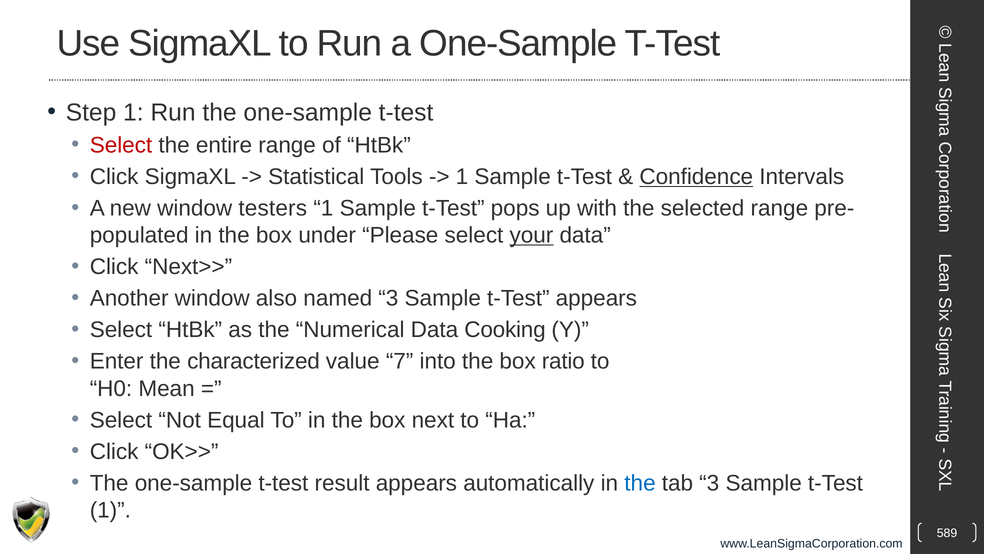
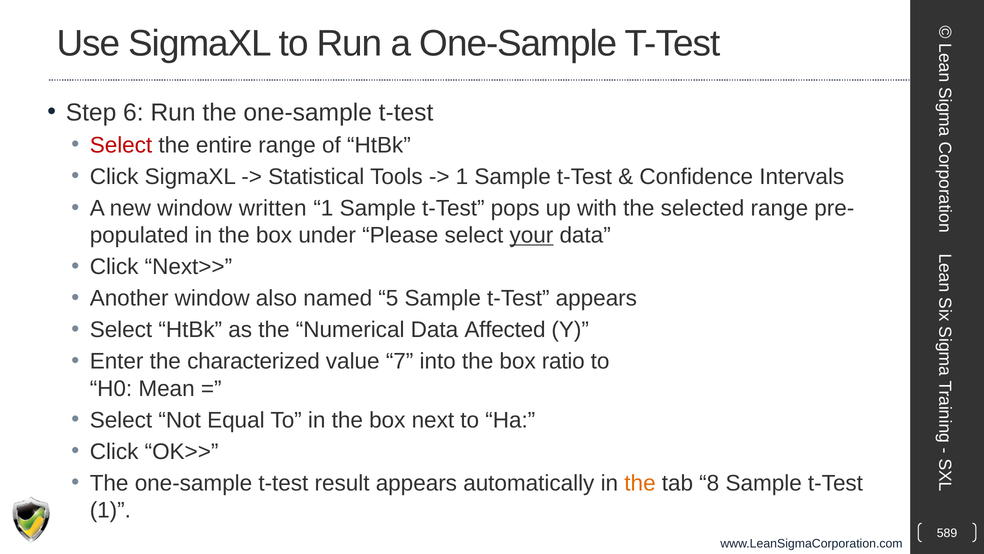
Step 1: 1 -> 6 (133, 112)
Confidence underline: present -> none (696, 177)
testers: testers -> written (273, 208)
named 3: 3 -> 5 (388, 298)
Cooking: Cooking -> Affected (505, 330)
the colour: blue -> orange (640, 483)
tab 3: 3 -> 8 (709, 483)
